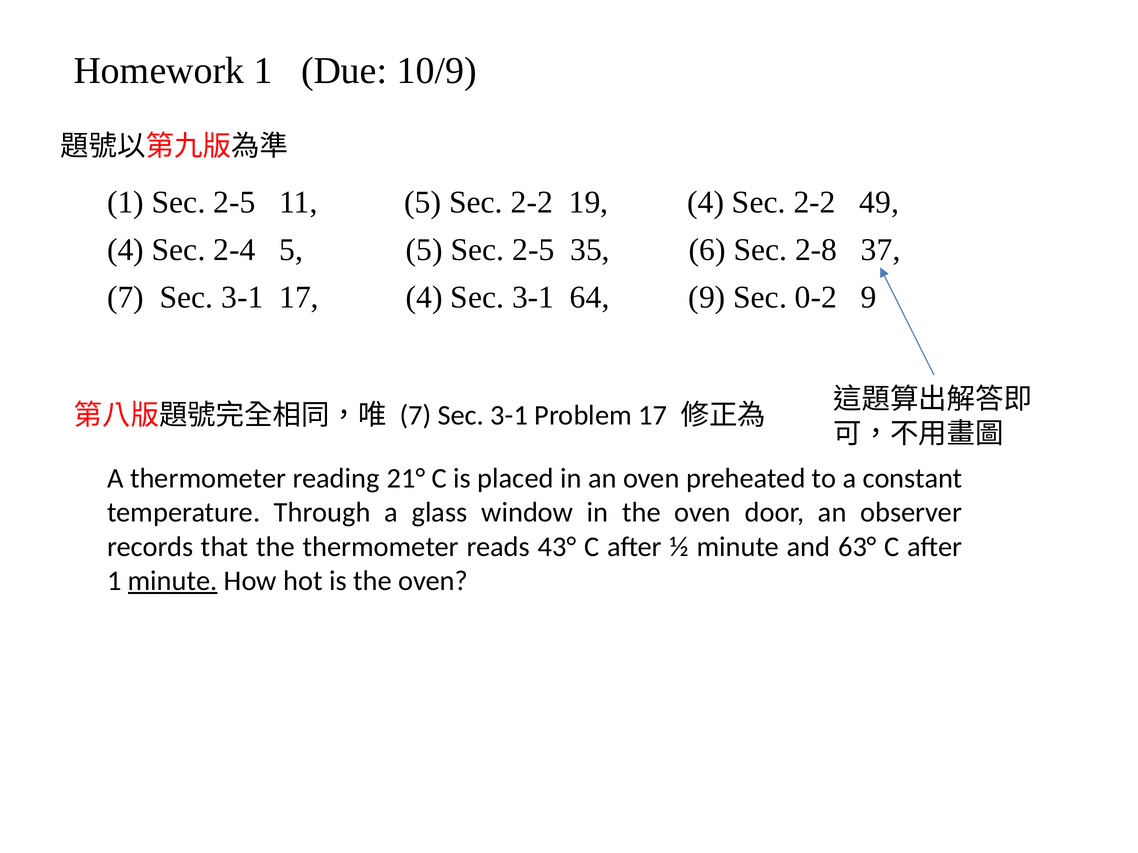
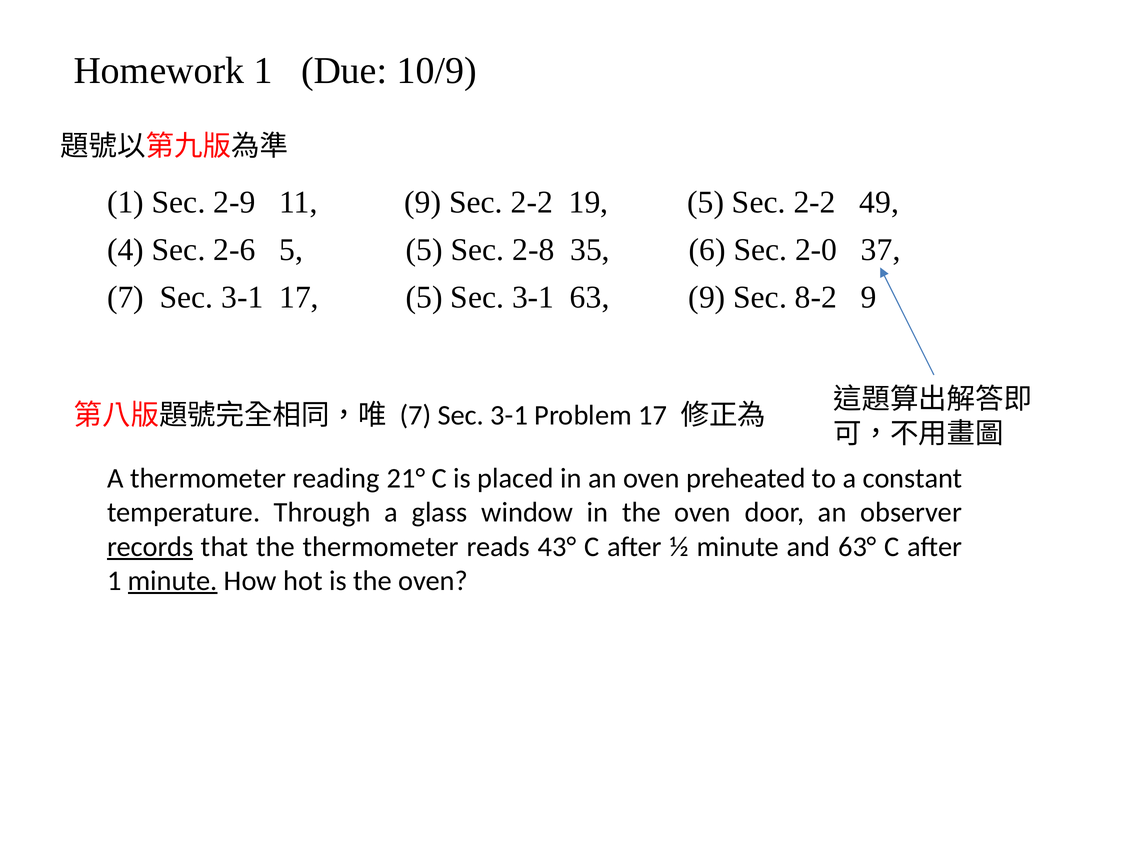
1 Sec 2-5: 2-5 -> 2-9 (234, 203)
11 5: 5 -> 9 (423, 203)
19 4: 4 -> 5 (706, 203)
2-4: 2-4 -> 2-6 (234, 250)
5 Sec 2-5: 2-5 -> 2-8 (533, 250)
2-8: 2-8 -> 2-0 (816, 250)
17 4: 4 -> 5 (424, 297)
64: 64 -> 63 (590, 297)
0-2: 0-2 -> 8-2 (816, 297)
records underline: none -> present (150, 547)
